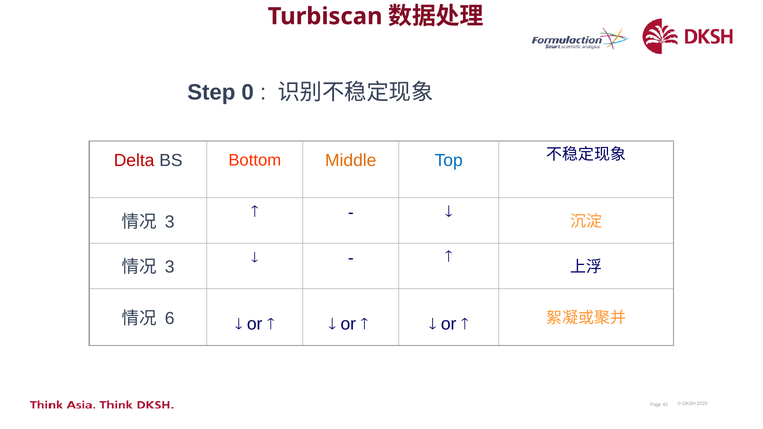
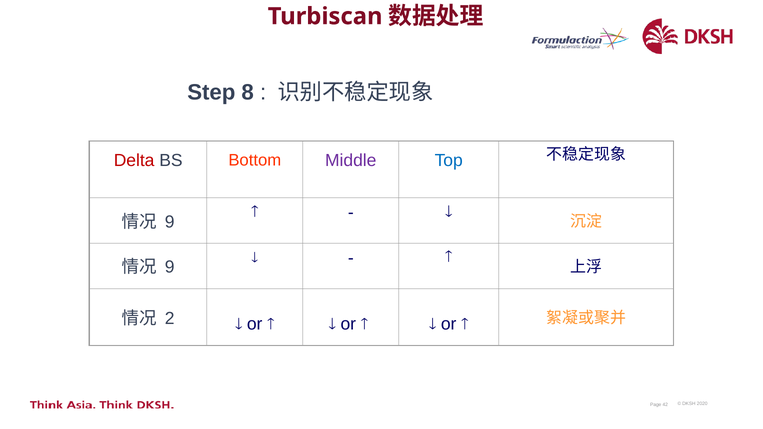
0: 0 -> 8 (248, 93)
Middle colour: orange -> purple (351, 160)
3: 3 -> 9 (170, 222)
3: 3 -> 9 (170, 267)
6: 6 -> 2 (170, 318)
